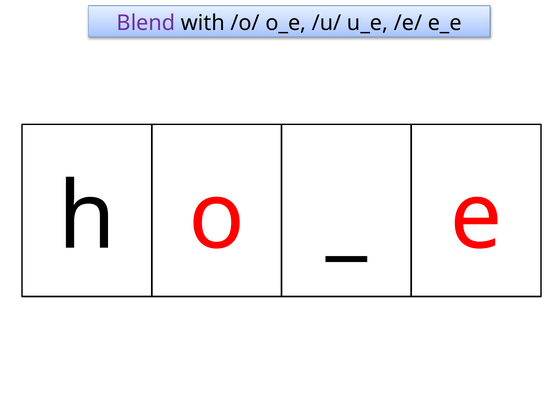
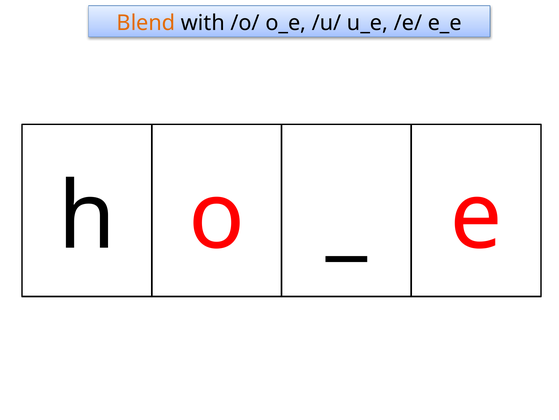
Blend colour: purple -> orange (146, 23)
